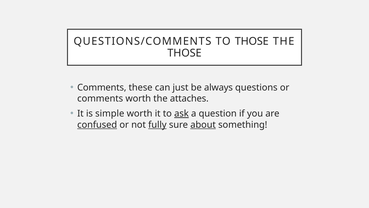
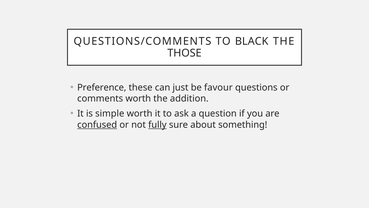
TO THOSE: THOSE -> BLACK (252, 41)
Comments: Comments -> Preference (102, 87)
always: always -> favour (218, 87)
attaches: attaches -> addition (189, 98)
ask underline: present -> none (181, 113)
about underline: present -> none (203, 124)
